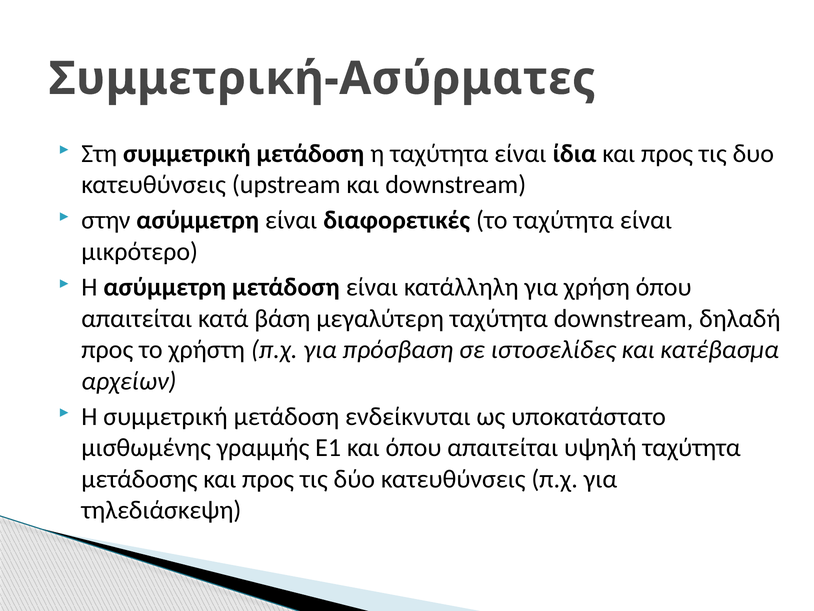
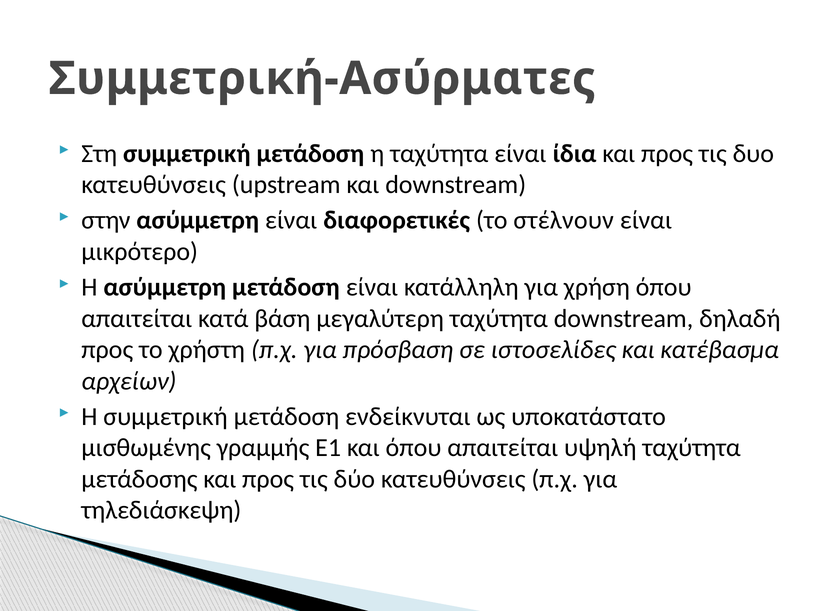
το ταχύτητα: ταχύτητα -> στέλνουν (564, 220)
